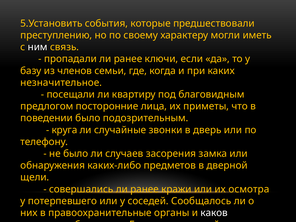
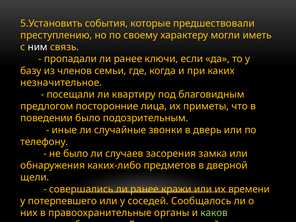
круга: круга -> иные (64, 130)
осмотра: осмотра -> времени (249, 189)
каков colour: white -> light green (214, 213)
